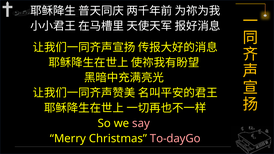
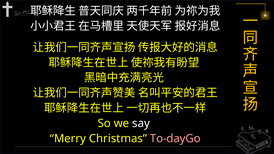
say colour: pink -> white (141, 123)
